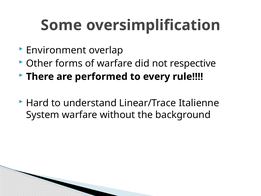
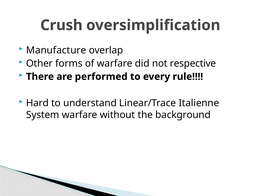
Some: Some -> Crush (61, 25)
Environment: Environment -> Manufacture (56, 50)
